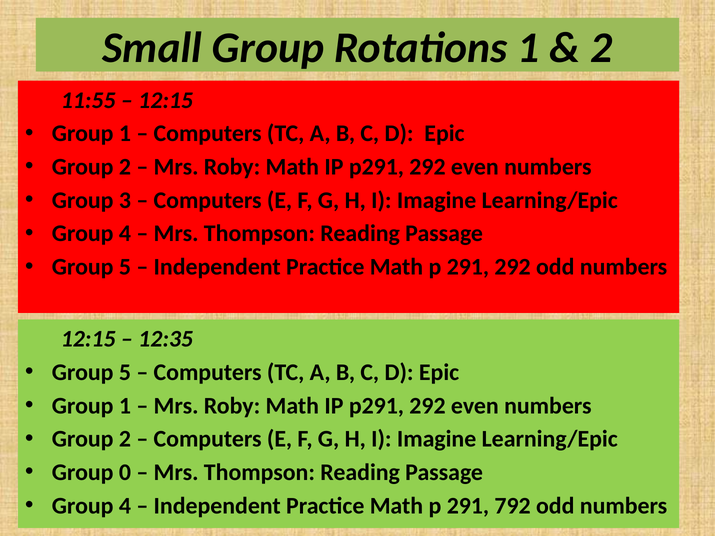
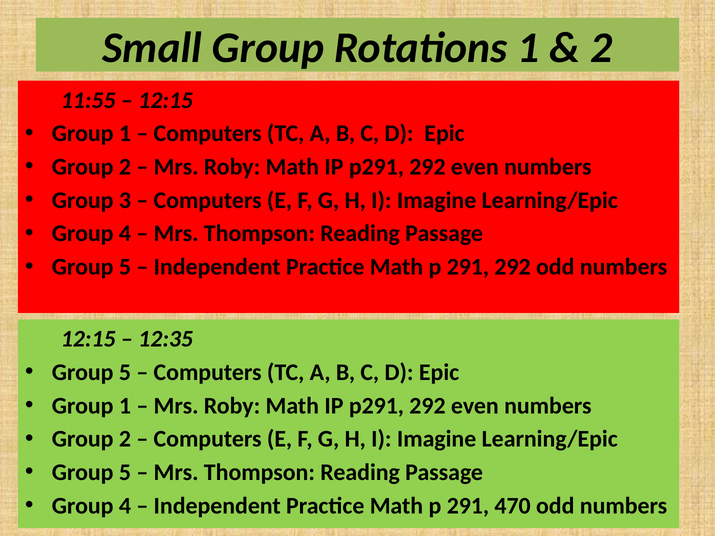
0: 0 -> 5 (125, 473)
792: 792 -> 470 (513, 506)
